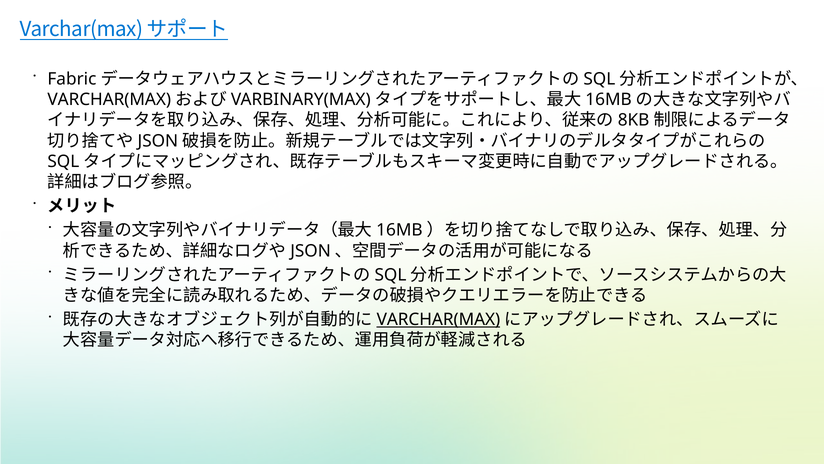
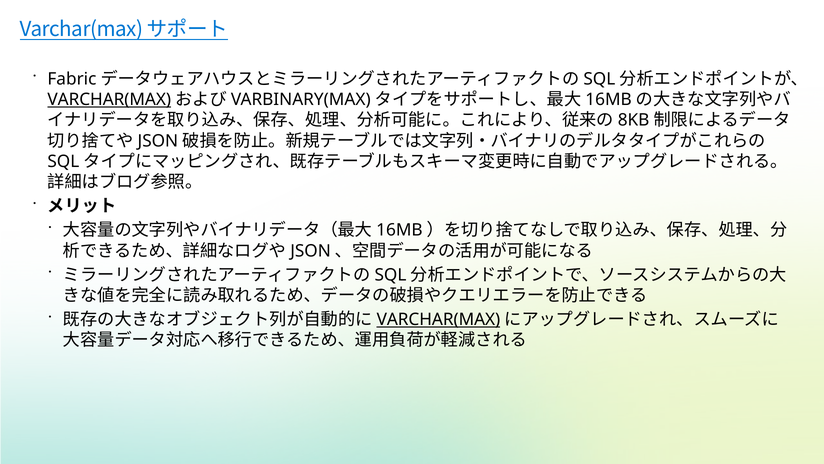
VARCHAR(MAX underline: none -> present (109, 99)
